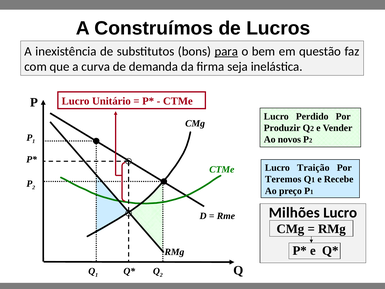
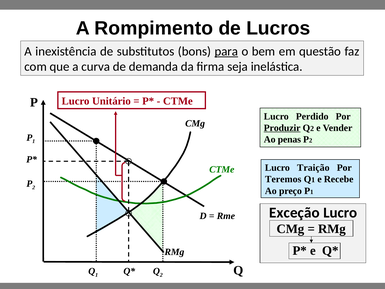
Construímos: Construímos -> Rompimento (154, 28)
Produzir underline: none -> present (282, 128)
novos: novos -> penas (289, 139)
Milhões: Milhões -> Exceção (294, 212)
